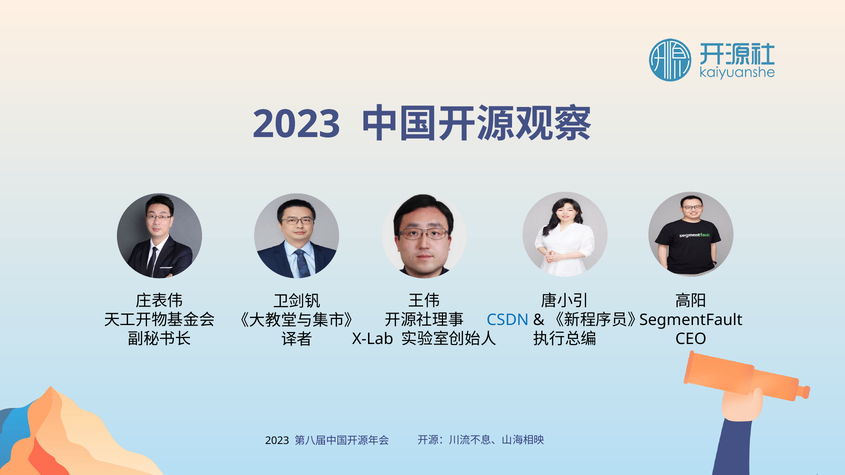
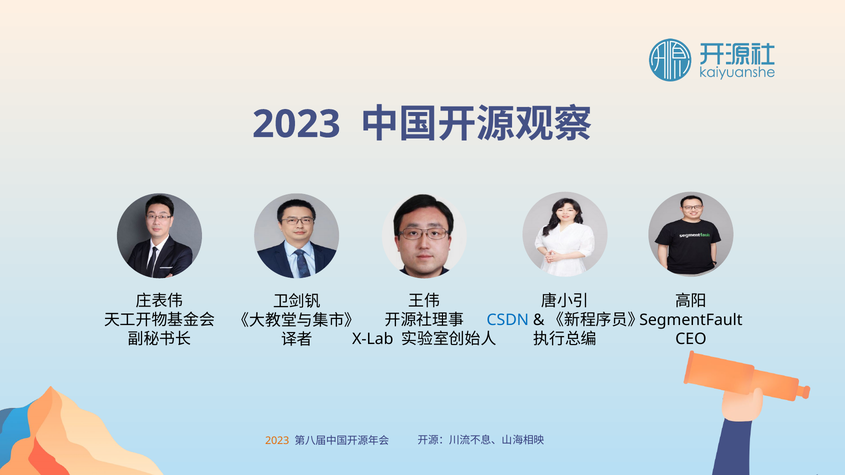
2023 colour: black -> orange (277, 441)
